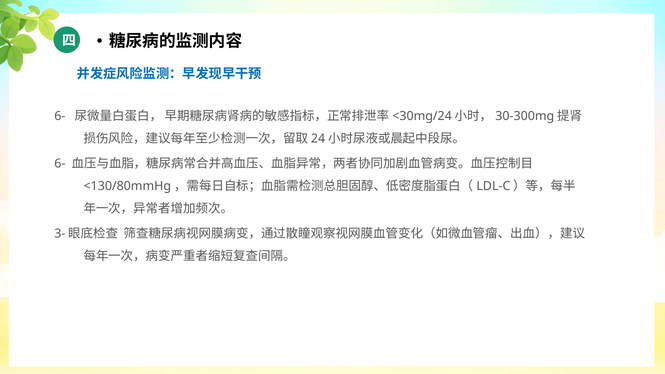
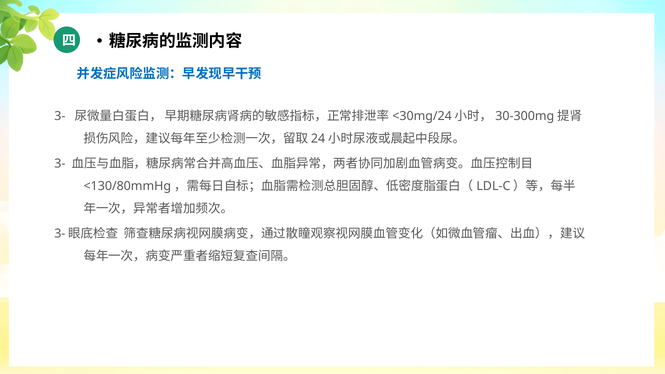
6-: 6- -> 3- (60, 116)
6-: 6- -> 3- (60, 164)
